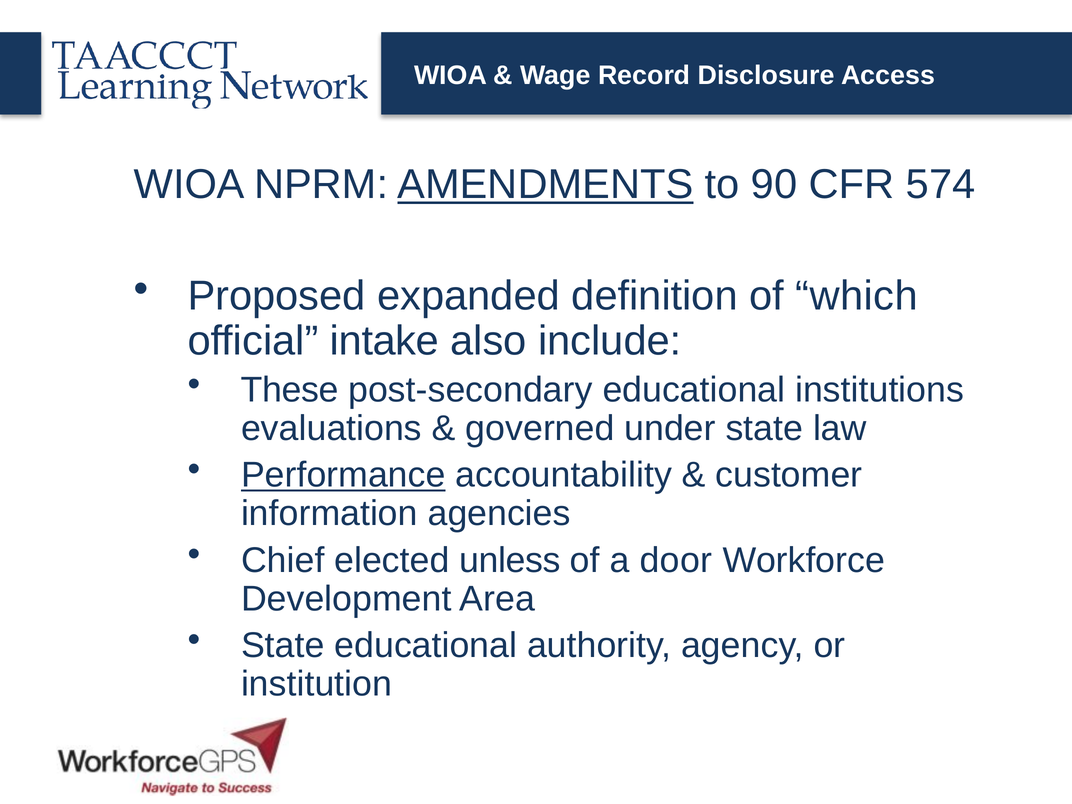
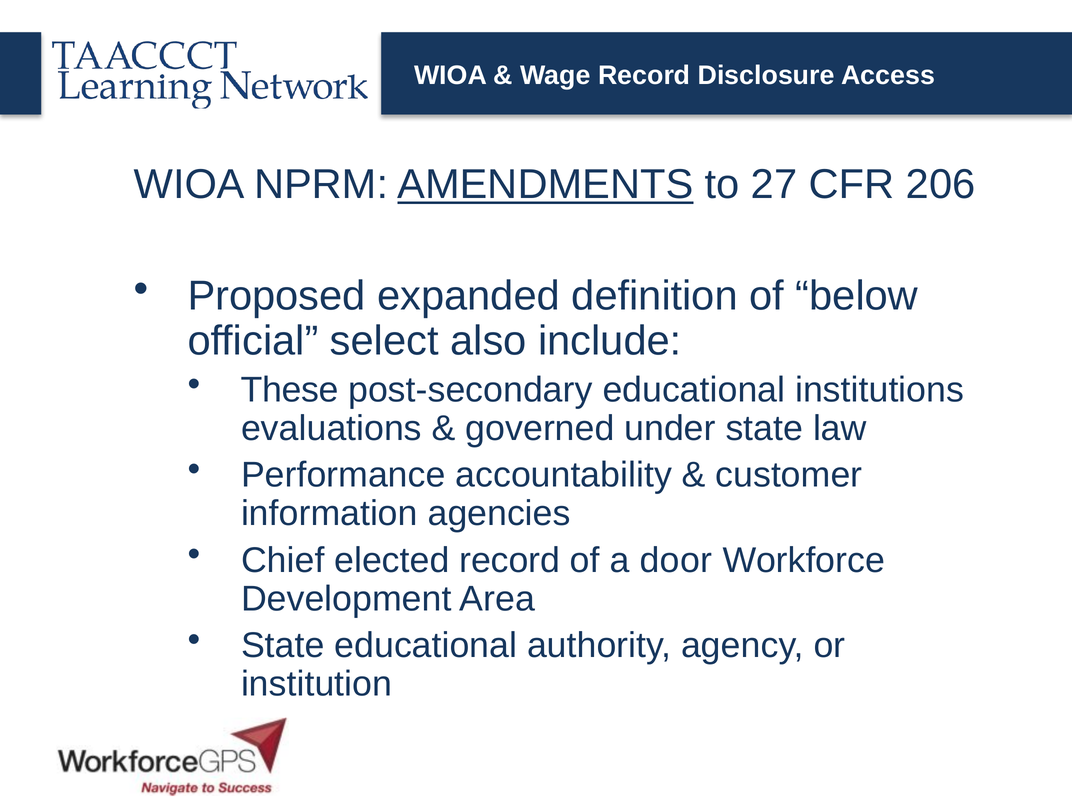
90: 90 -> 27 (774, 185)
574: 574 -> 206 (941, 185)
which: which -> below (857, 296)
intake: intake -> select (384, 341)
Performance underline: present -> none (343, 475)
elected unless: unless -> record (510, 560)
